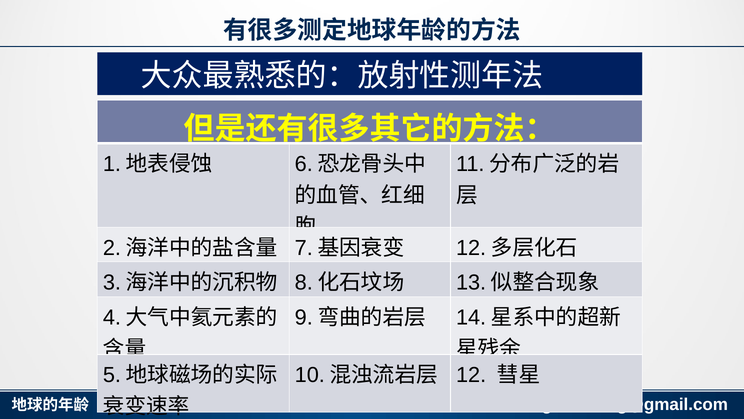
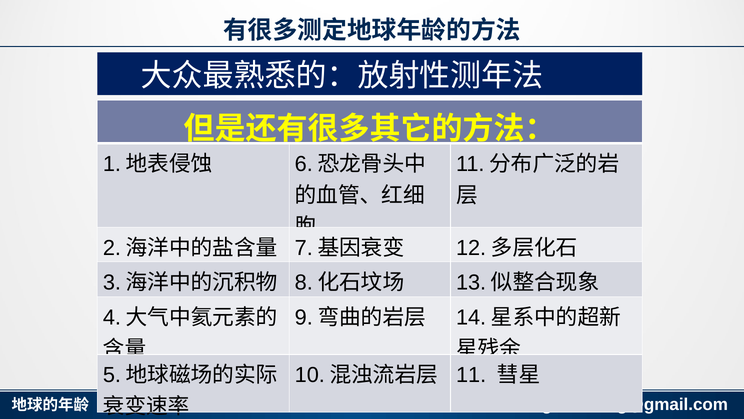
12: 12 -> 11 (471, 375)
